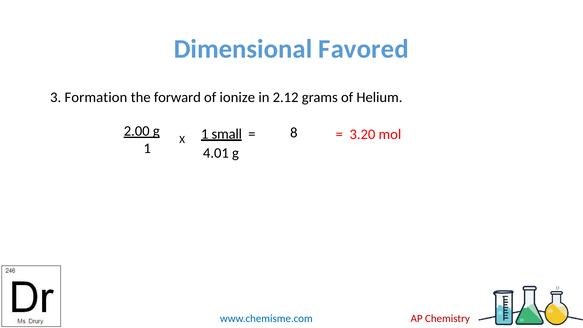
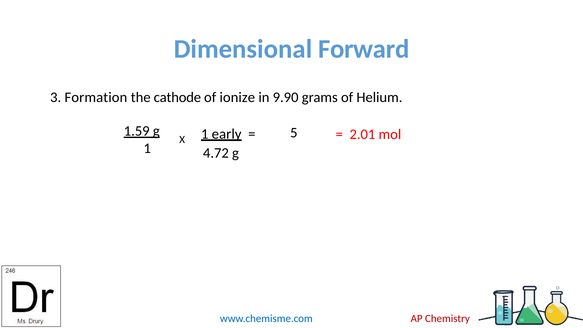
Favored: Favored -> Forward (364, 49)
forward: forward -> cathode (177, 97)
2.12: 2.12 -> 9.90 (286, 97)
2.00: 2.00 -> 1.59 (137, 131)
small: small -> early (227, 134)
8: 8 -> 5 (294, 133)
3.20: 3.20 -> 2.01 (362, 134)
4.01: 4.01 -> 4.72 (216, 153)
